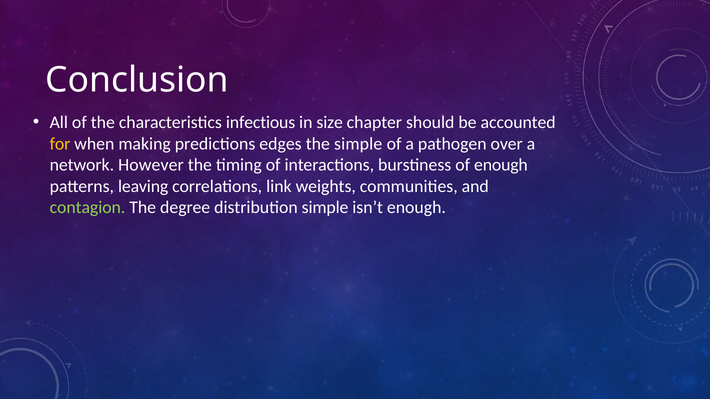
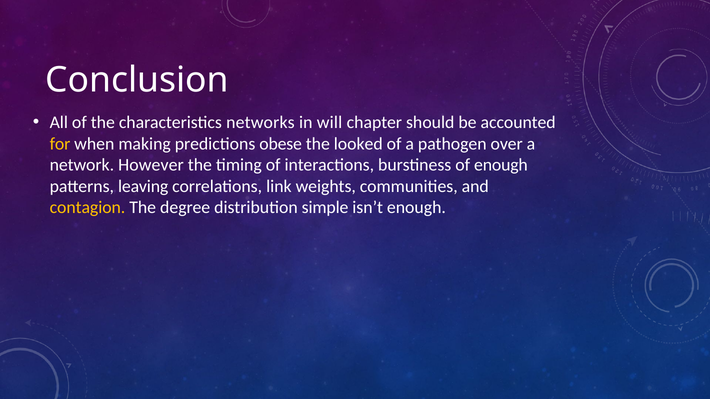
infectious: infectious -> networks (260, 123)
size: size -> will (330, 123)
edges: edges -> obese (281, 144)
the simple: simple -> looked (358, 144)
contagion colour: light green -> yellow (87, 208)
